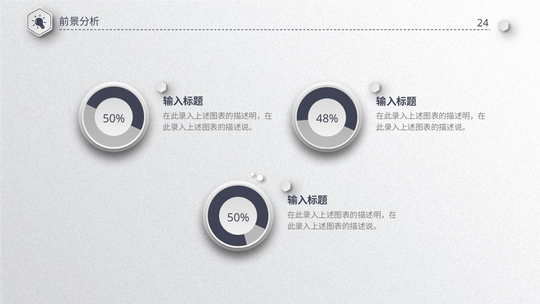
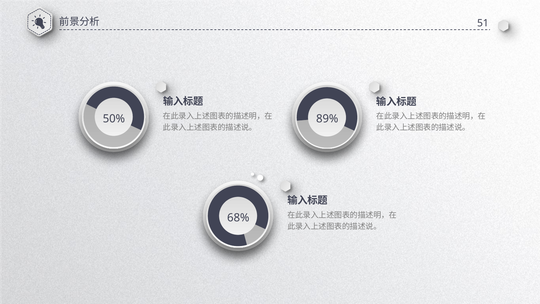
24: 24 -> 51 (483, 23)
48%: 48% -> 89% (327, 119)
50%: 50% -> 68% (238, 218)
